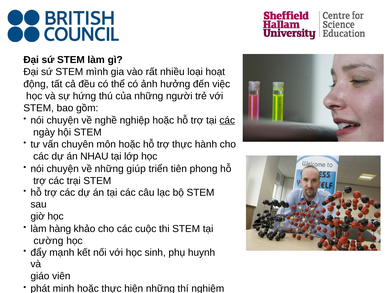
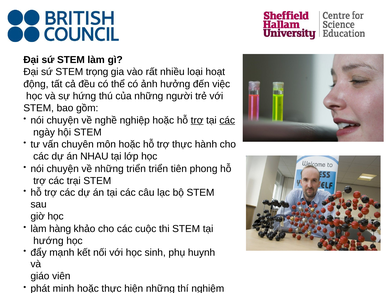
mình: mình -> trọng (97, 72)
trợ underline: none -> present (197, 120)
những giúp: giúp -> triển (136, 169)
cường: cường -> hướng (48, 241)
